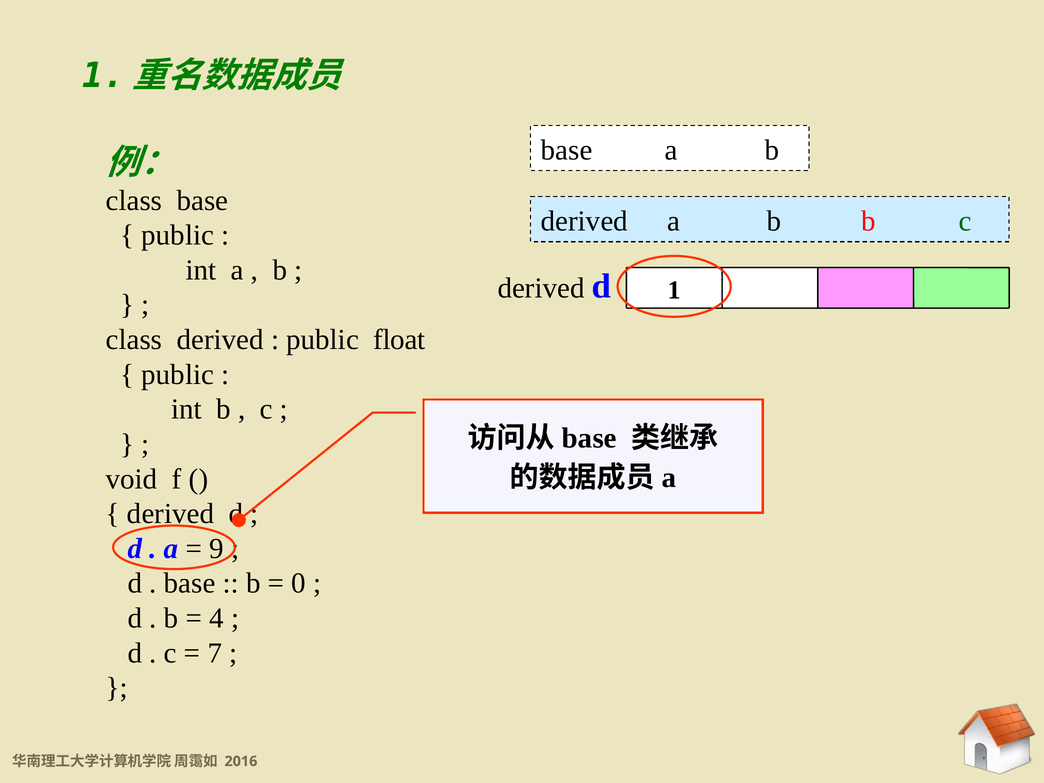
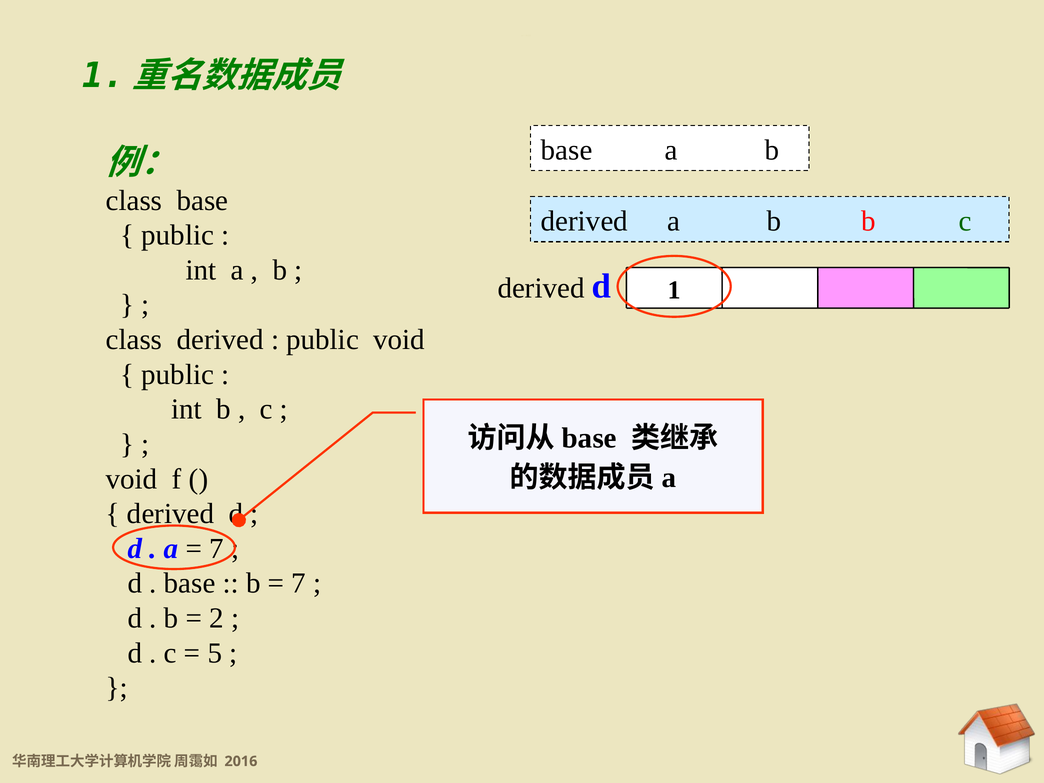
public float: float -> void (399, 340)
9: 9 -> 7 (217, 549)
0: 0 -> 7 (299, 583)
4: 4 -> 2 (216, 618)
7: 7 -> 5 (215, 653)
